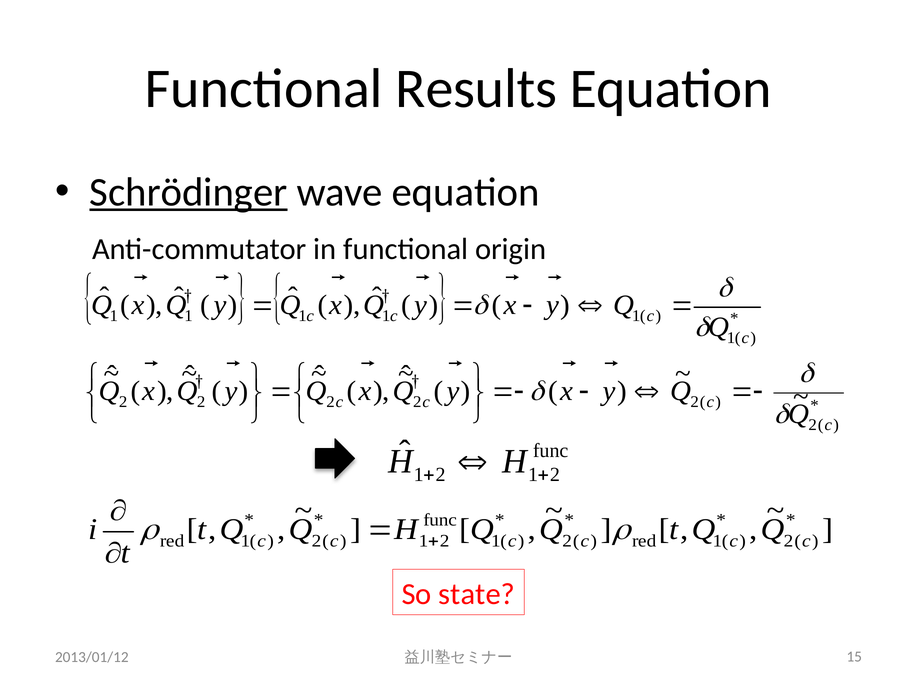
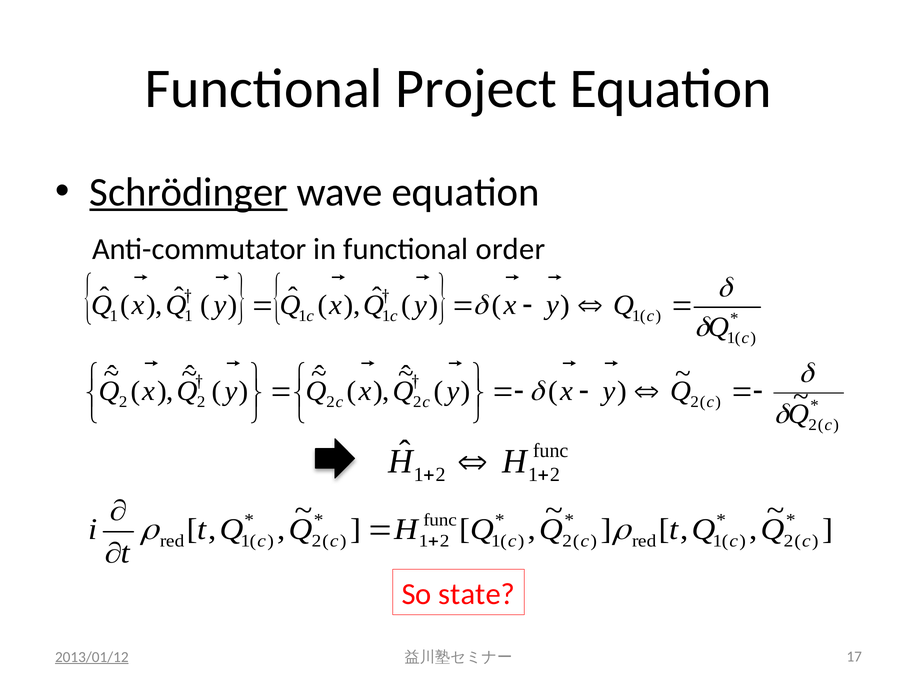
Results: Results -> Project (476, 89)
origin: origin -> order (511, 249)
2013/01/12 underline: none -> present (92, 657)
15: 15 -> 17 (854, 657)
